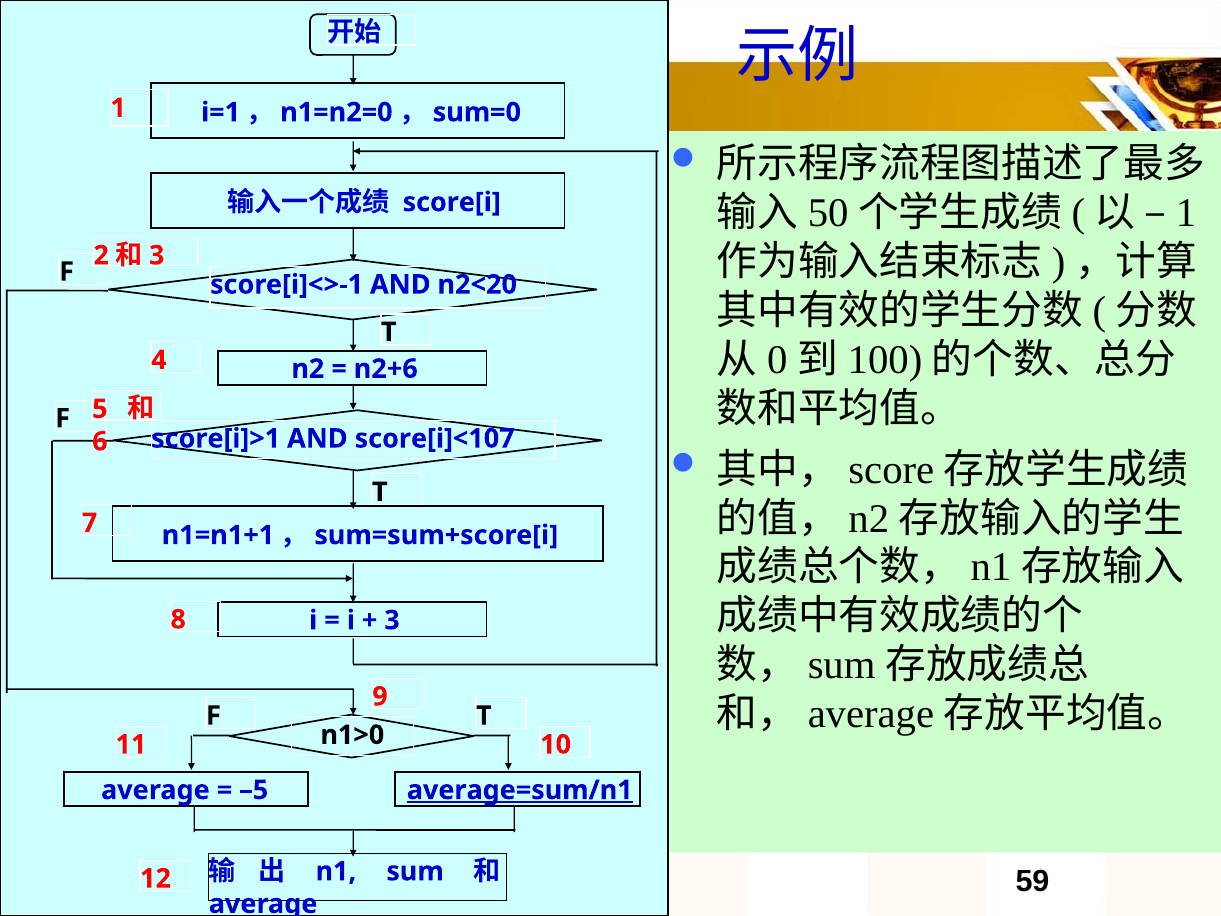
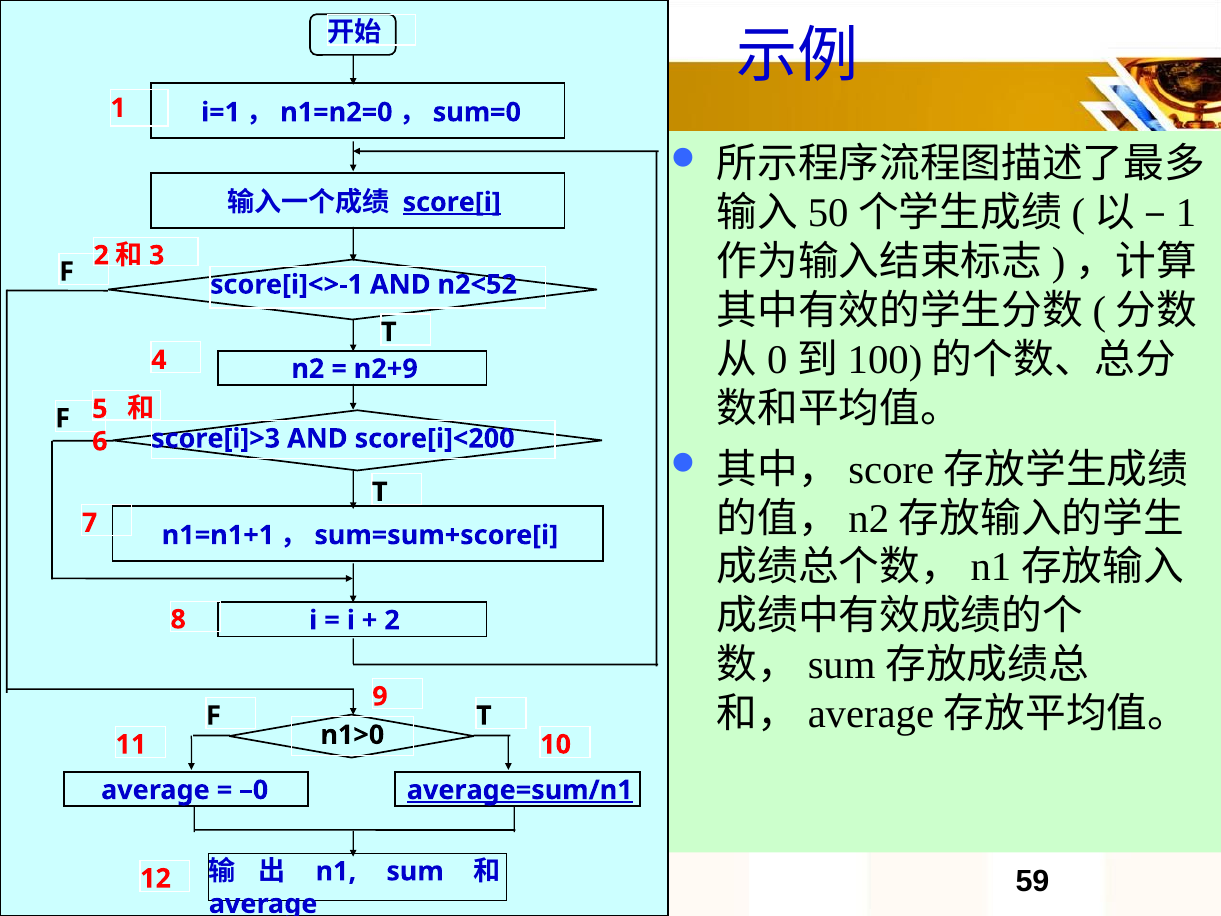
score[i underline: none -> present (452, 202)
n2<20: n2<20 -> n2<52 (477, 285)
n2+6: n2+6 -> n2+9 (386, 369)
score[i]>1: score[i]>1 -> score[i]>3 (216, 438)
score[i]<107: score[i]<107 -> score[i]<200 (435, 438)
3: 3 -> 2 (392, 620)
–5: –5 -> –0 (254, 790)
